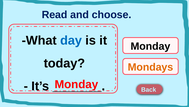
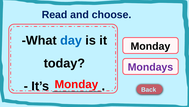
Mondays colour: orange -> purple (151, 67)
